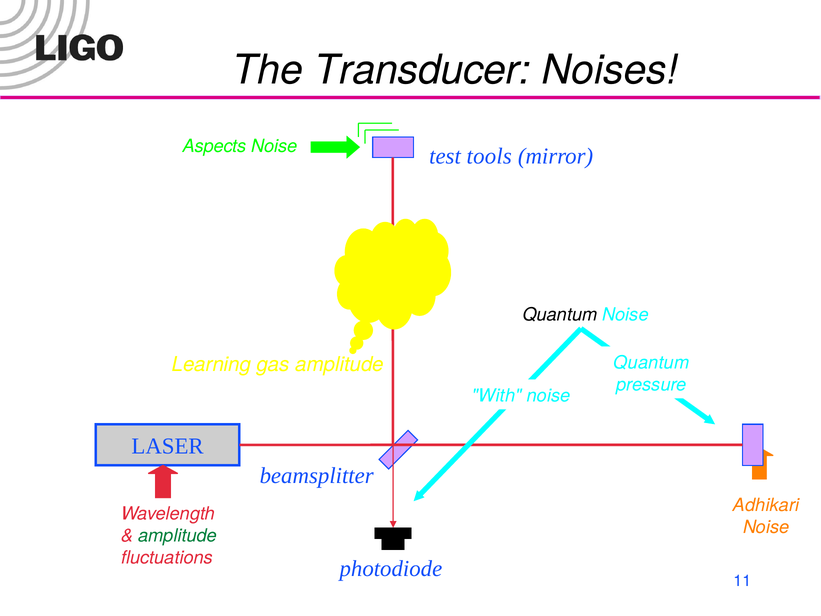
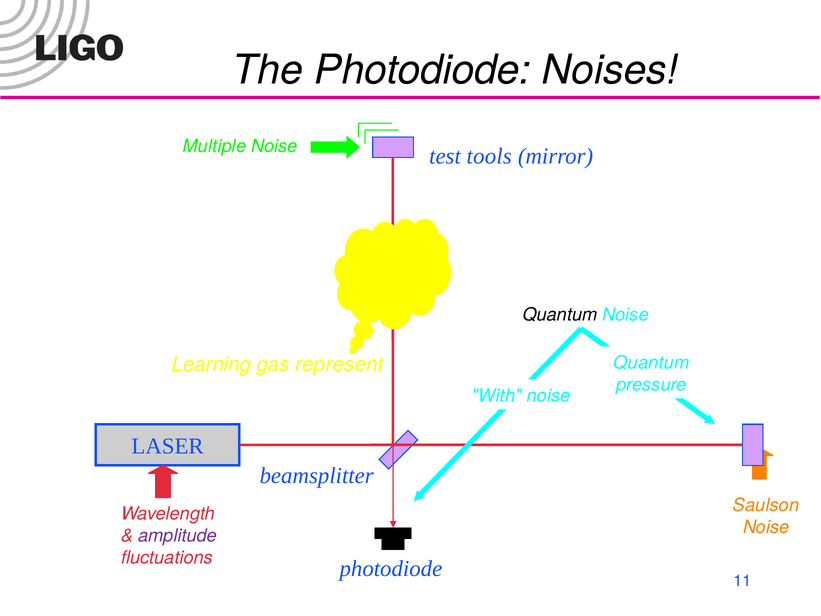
The Transducer: Transducer -> Photodiode (423, 70)
Aspects: Aspects -> Multiple (214, 146)
gas amplitude: amplitude -> represent (339, 364)
Adhikari: Adhikari -> Saulson (766, 505)
amplitude colour: green -> purple (178, 536)
